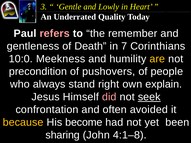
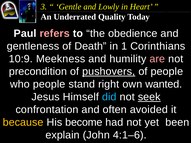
remember: remember -> obedience (133, 33)
7: 7 -> 1 (124, 46)
10:0: 10:0 -> 10:9 (21, 59)
are colour: yellow -> pink (157, 59)
pushovers underline: none -> present (109, 72)
who always: always -> people (49, 84)
explain: explain -> wanted (164, 84)
did colour: pink -> light blue (109, 97)
sharing: sharing -> explain (63, 135)
4:1–8: 4:1–8 -> 4:1–6 (130, 135)
